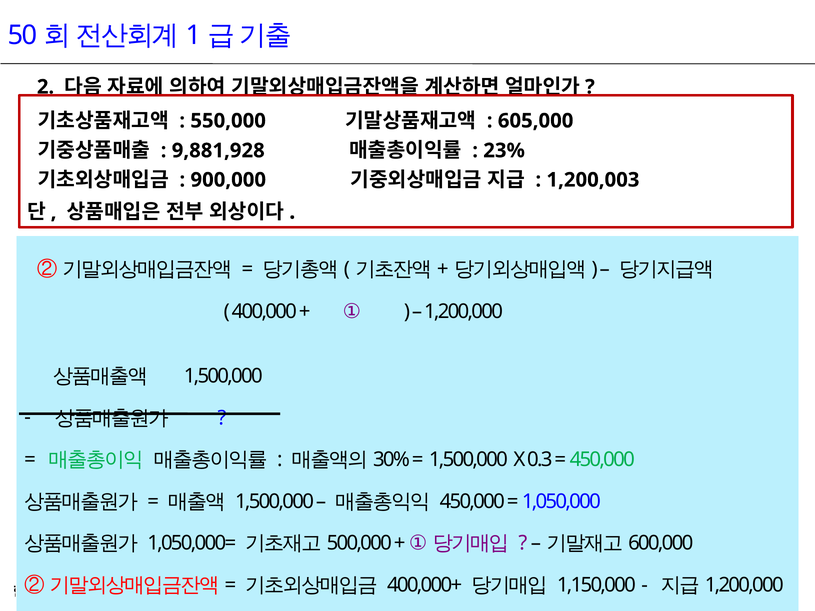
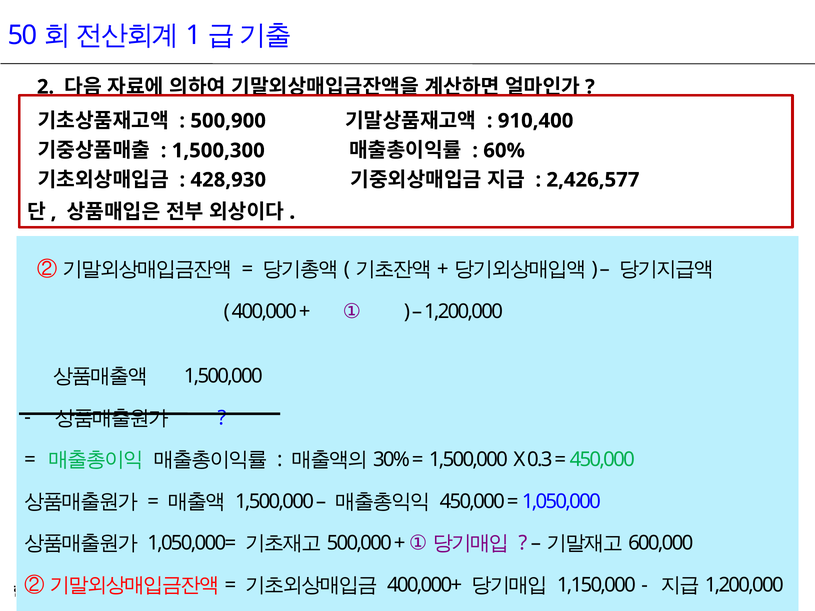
550,000: 550,000 -> 500,900 (228, 121)
605,000: 605,000 -> 910,400 (536, 121)
9,881,928: 9,881,928 -> 1,500,300 (218, 151)
23%: 23% -> 60% (504, 151)
900,000: 900,000 -> 428,930 (228, 180)
1,200,003: 1,200,003 -> 2,426,577 (593, 180)
